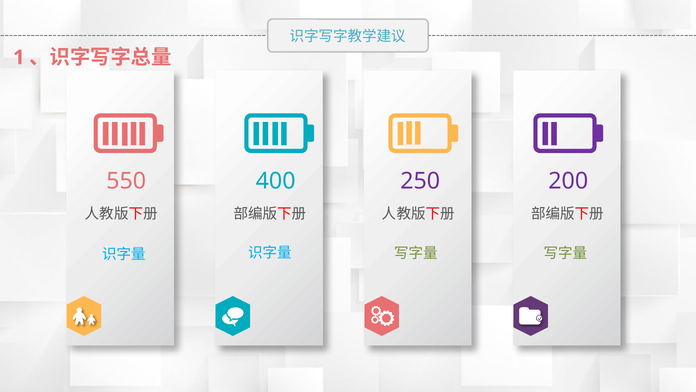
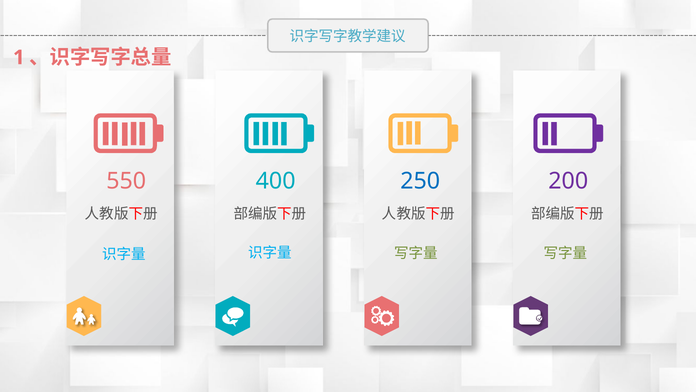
250 colour: purple -> blue (420, 181)
